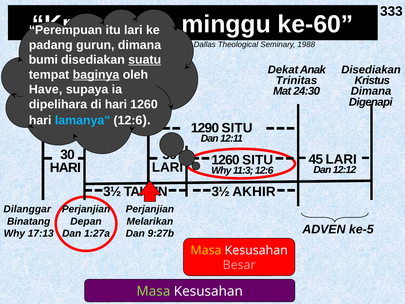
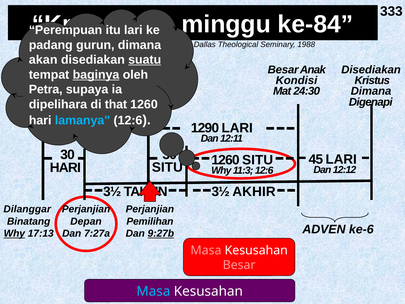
ke-60: ke-60 -> ke-84 (315, 24)
bumi: bumi -> akan (43, 60)
Dekat: Dekat -> Besar (283, 70)
Trinitas: Trinitas -> Kondisi (297, 80)
Have: Have -> Petra (46, 89)
di hari: hari -> that (116, 104)
SITU: SITU -> LARI (237, 128)
LARI: LARI -> SITU (167, 167)
Melarikan: Melarikan -> Pemilihan (150, 221)
ke-5: ke-5 -> ke-6 (361, 229)
Why underline: none -> present (14, 233)
1:27a: 1:27a -> 7:27a (97, 233)
9:27b underline: none -> present (161, 233)
Masa colour: yellow -> pink (206, 250)
Masa colour: light green -> light blue (153, 291)
